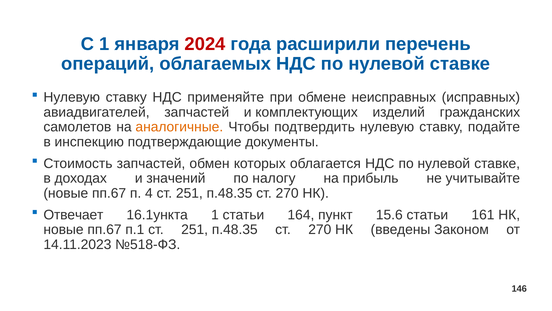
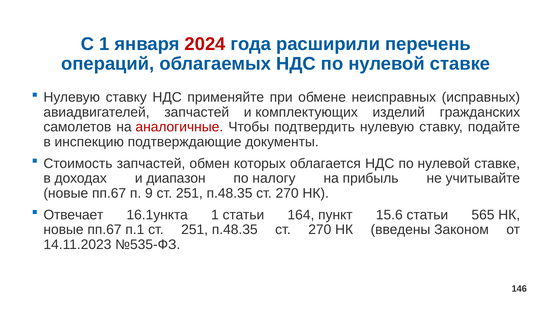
аналогичные colour: orange -> red (179, 127)
значений: значений -> диапазон (176, 178)
4: 4 -> 9 (149, 193)
161: 161 -> 565 (483, 214)
№518-ФЗ: №518-ФЗ -> №535-ФЗ (148, 244)
